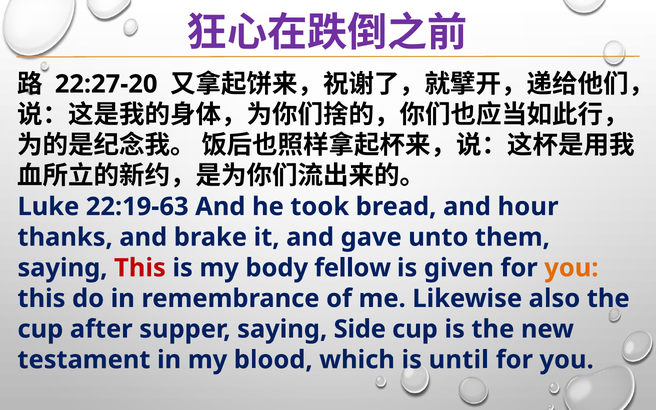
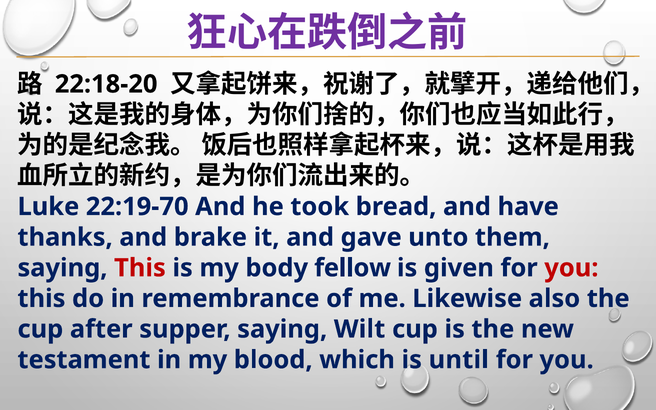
22:27-20: 22:27-20 -> 22:18-20 (106, 84)
22:19-63: 22:19-63 -> 22:19-70 (137, 207)
hour: hour -> have (528, 207)
you colour: orange -> red (571, 268)
Side: Side -> Wilt (360, 329)
